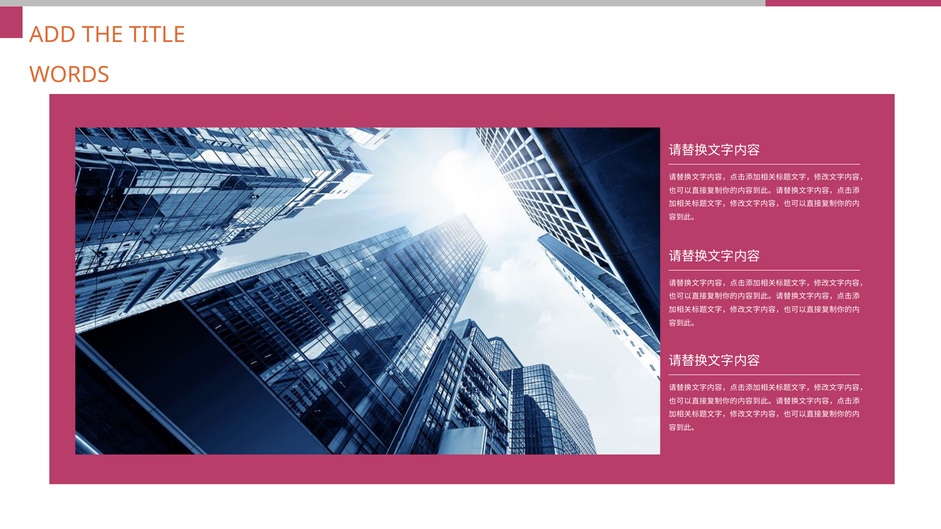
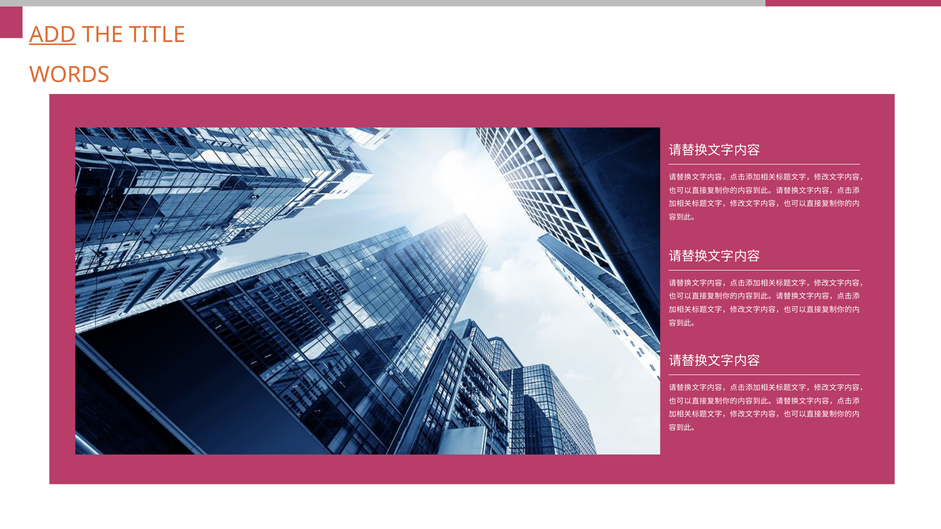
ADD underline: none -> present (53, 35)
